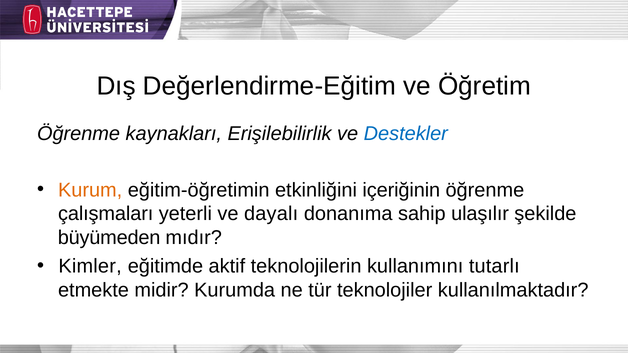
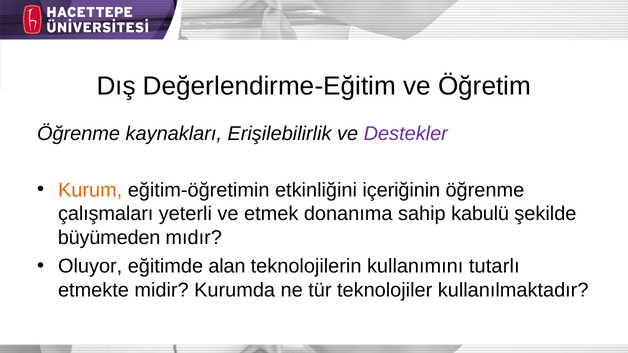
Destekler colour: blue -> purple (406, 134)
dayalı: dayalı -> etmek (271, 214)
ulaşılır: ulaşılır -> kabulü (480, 214)
Kimler: Kimler -> Oluyor (90, 266)
aktif: aktif -> alan (227, 266)
